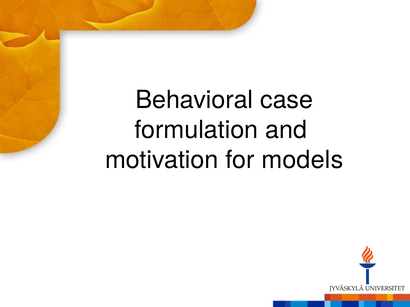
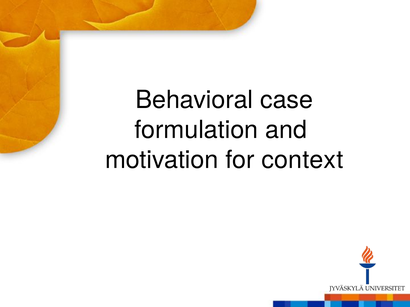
models: models -> context (302, 160)
